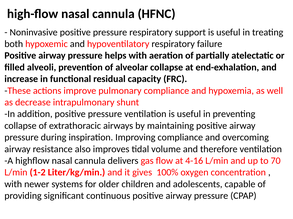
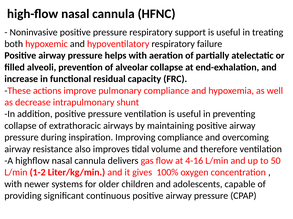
70: 70 -> 50 (276, 161)
